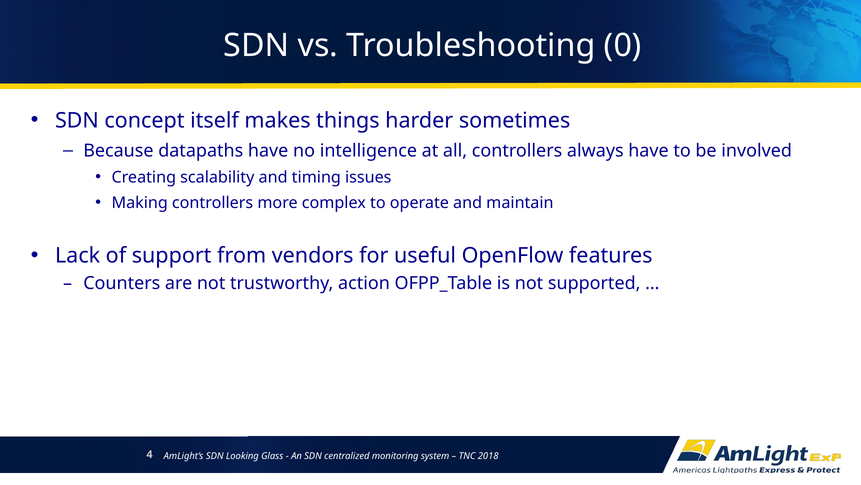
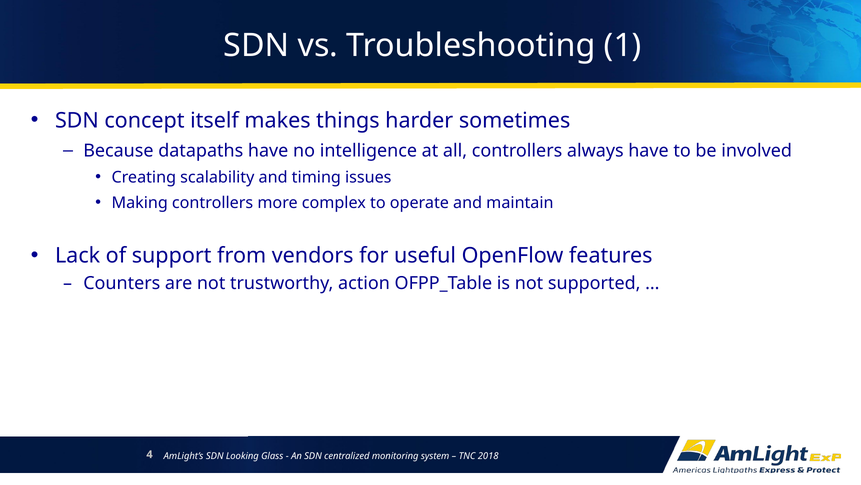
0: 0 -> 1 (623, 45)
